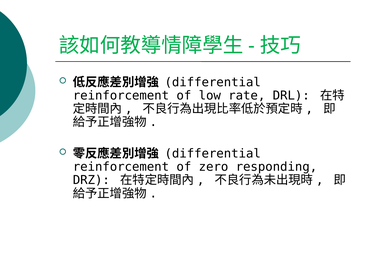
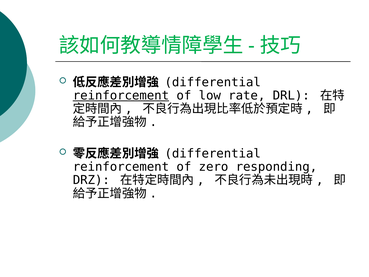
reinforcement underline: none -> present (121, 95)
